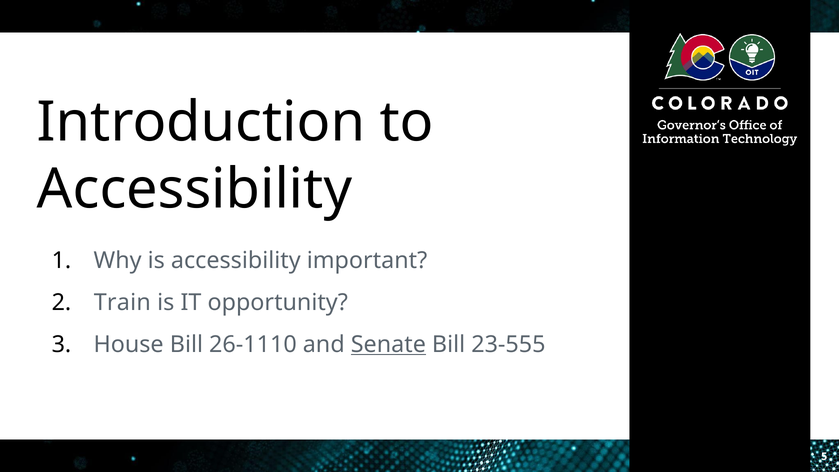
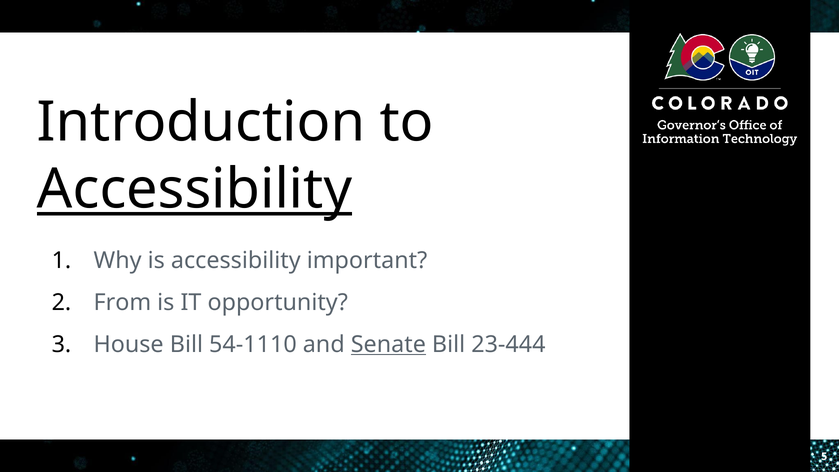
Accessibility underline: none -> present (195, 190)
Train: Train -> From (122, 302)
26-1110: 26-1110 -> 54-1110 (253, 344)
23-555: 23-555 -> 23-444 (508, 344)
